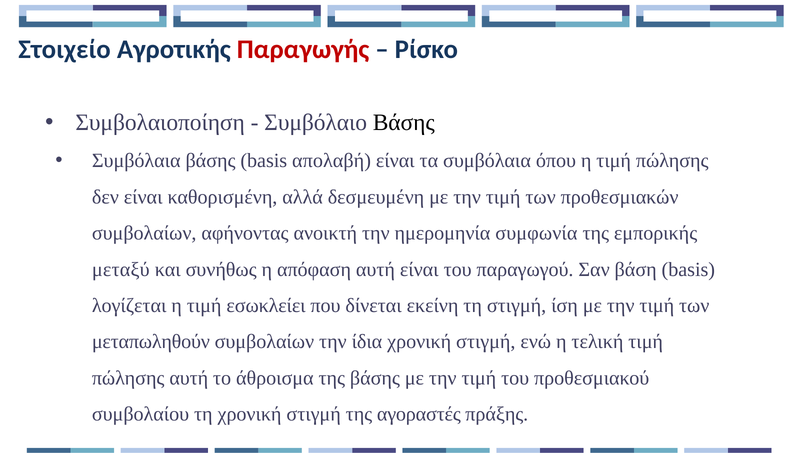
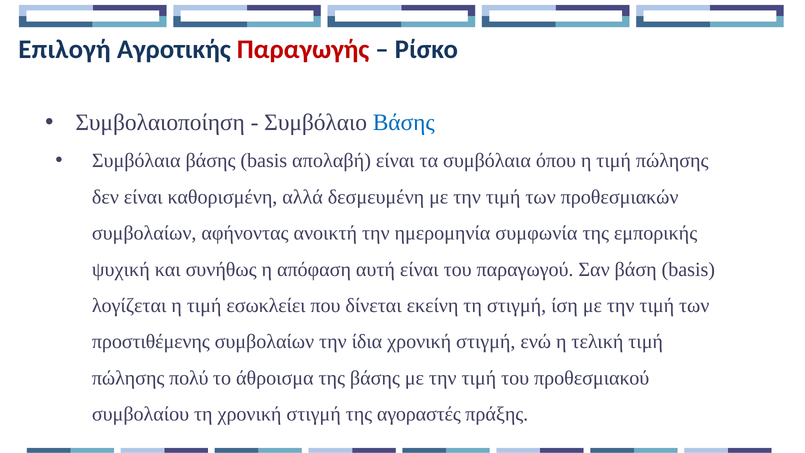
Στοιχείο: Στοιχείο -> Επιλογή (65, 49)
Βάσης colour: black -> blue (404, 123)
μεταξύ: μεταξύ -> ψυχική (121, 269)
μεταπωληθούν: μεταπωληθούν -> προστιθέμενης (151, 342)
πώλησης αυτή: αυτή -> πολύ (189, 378)
